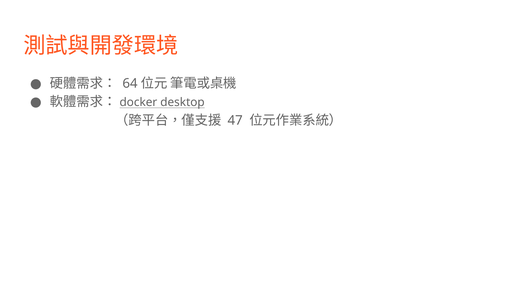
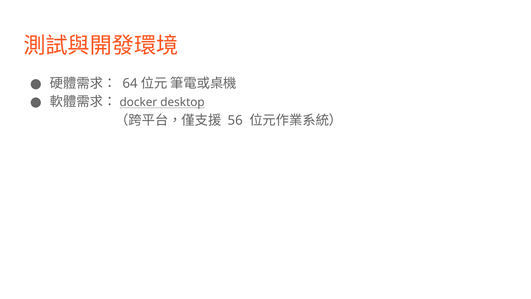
47: 47 -> 56 (235, 120)
